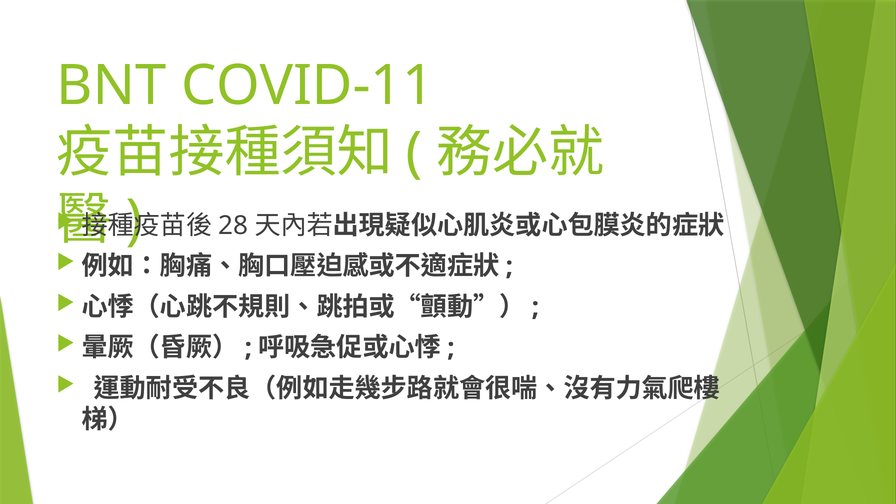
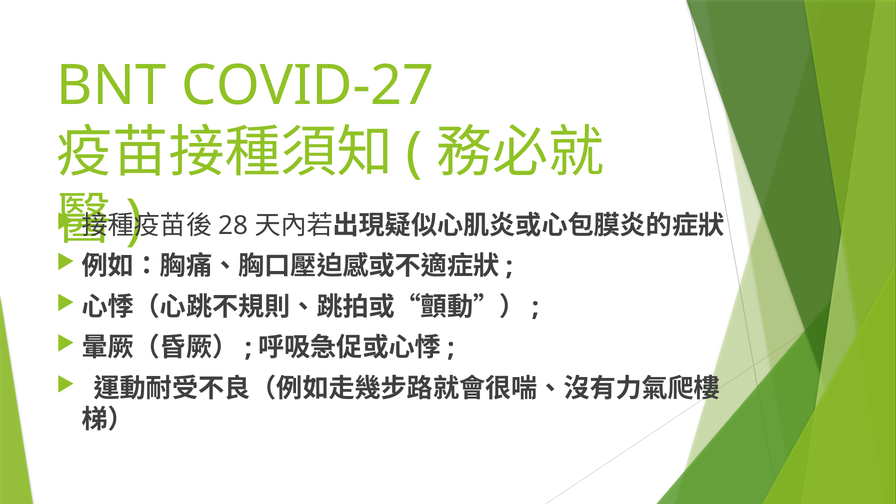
COVID-11: COVID-11 -> COVID-27 (308, 86)
